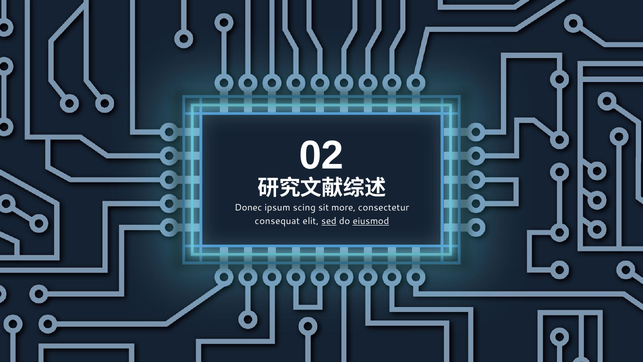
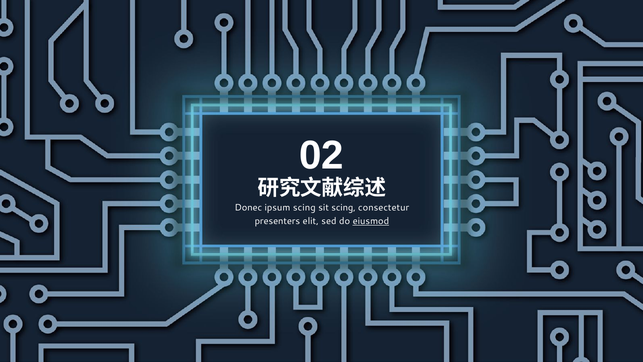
sit more: more -> scing (344, 207)
consequat: consequat -> presenters (277, 221)
sed underline: present -> none (329, 221)
